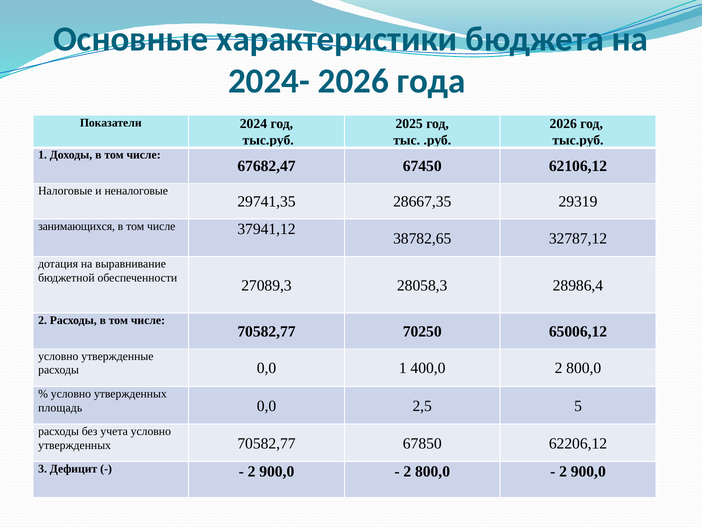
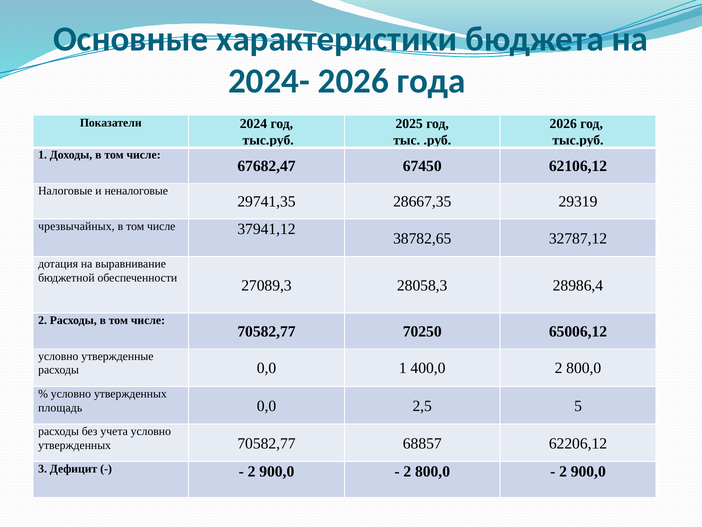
занимающихся: занимающихся -> чрезвычайных (76, 226)
67850: 67850 -> 68857 (422, 443)
